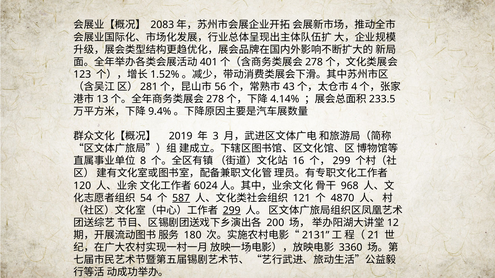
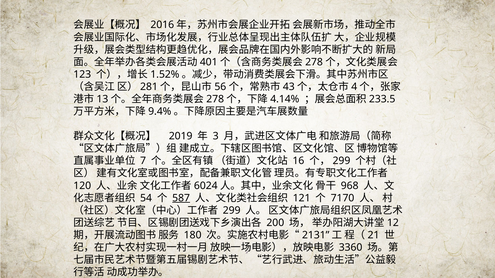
2083: 2083 -> 2016 (162, 25)
8: 8 -> 7 (143, 161)
4870: 4870 -> 7170 (343, 198)
299 underline: present -> none (232, 211)
